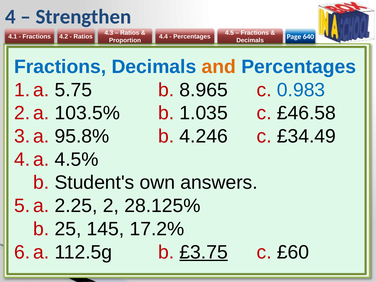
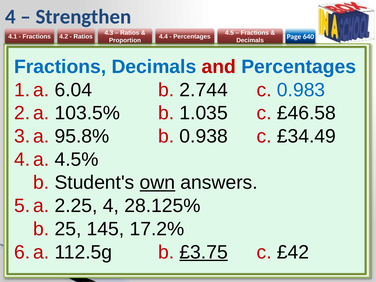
and colour: orange -> red (219, 67)
5.75: 5.75 -> 6.04 (73, 90)
8.965: 8.965 -> 2.744 (204, 90)
4.246: 4.246 -> 0.938 (204, 136)
own underline: none -> present (157, 183)
2.25 2: 2 -> 4 (111, 206)
£60: £60 -> £42 (293, 252)
